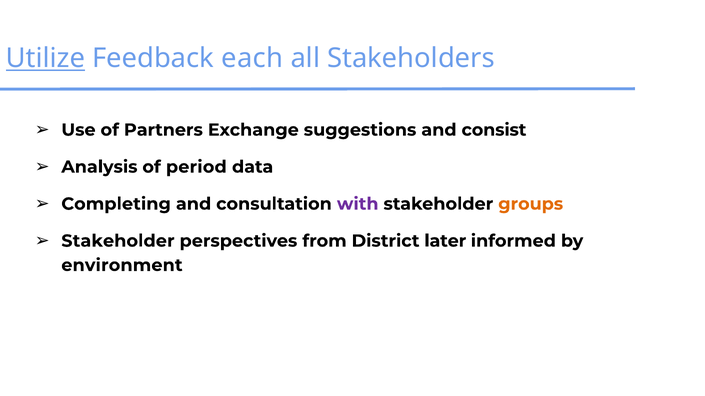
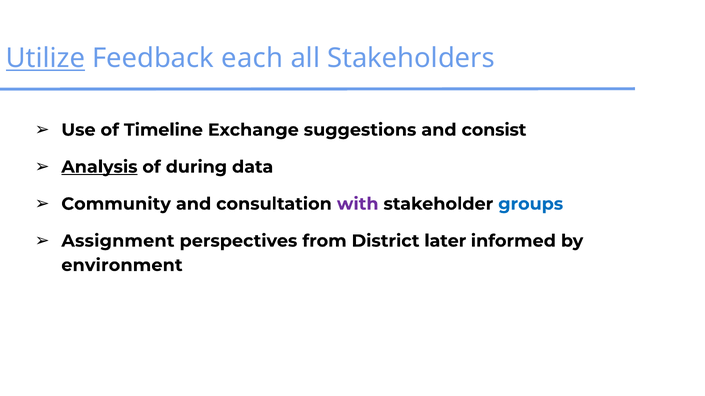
Partners: Partners -> Timeline (163, 130)
Analysis underline: none -> present (99, 167)
period: period -> during (196, 167)
Completing: Completing -> Community (116, 204)
groups colour: orange -> blue (531, 204)
Stakeholder: Stakeholder -> Assignment (118, 241)
